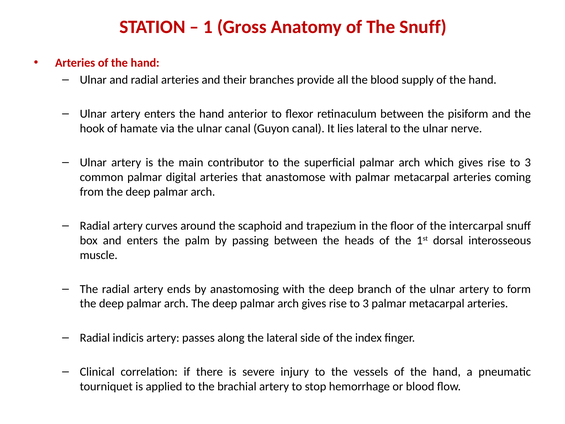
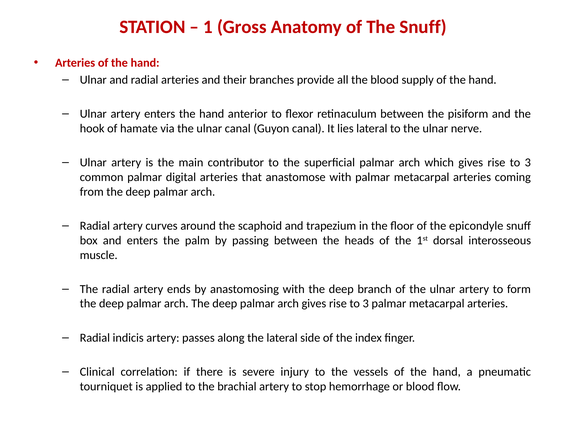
intercarpal: intercarpal -> epicondyle (476, 226)
